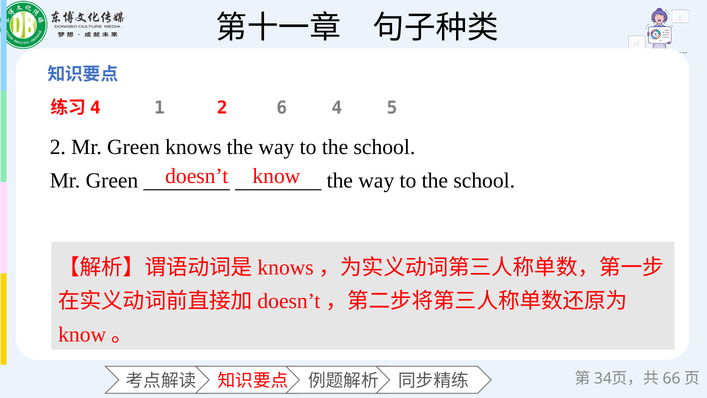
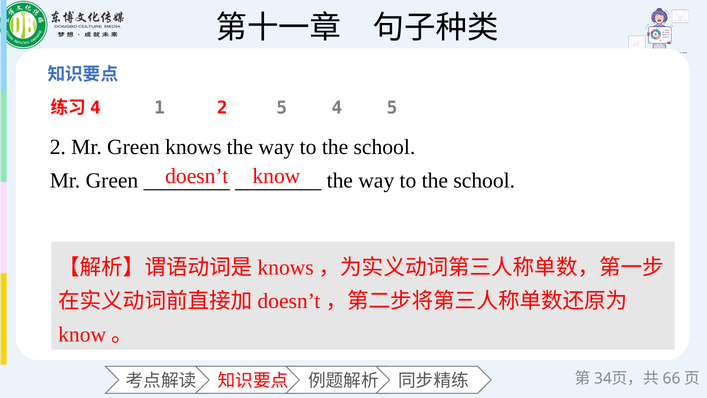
2 6: 6 -> 5 (282, 108)
